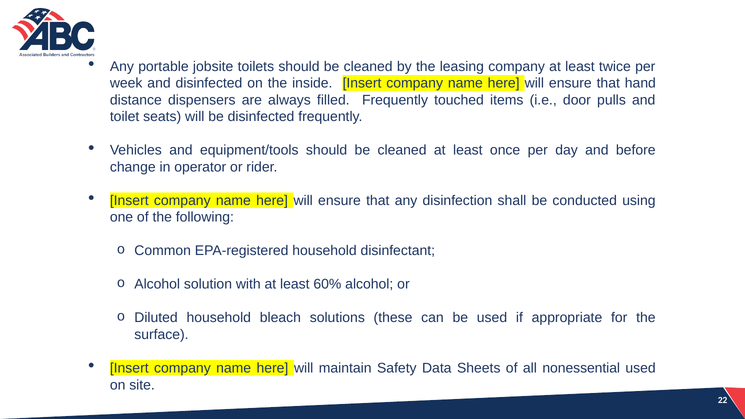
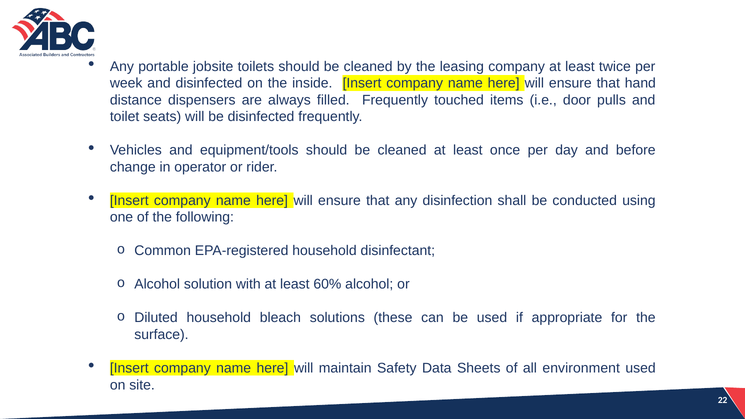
nonessential: nonessential -> environment (581, 368)
